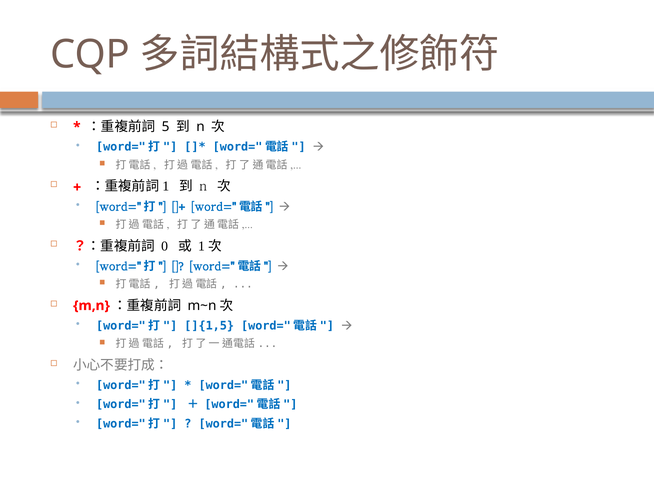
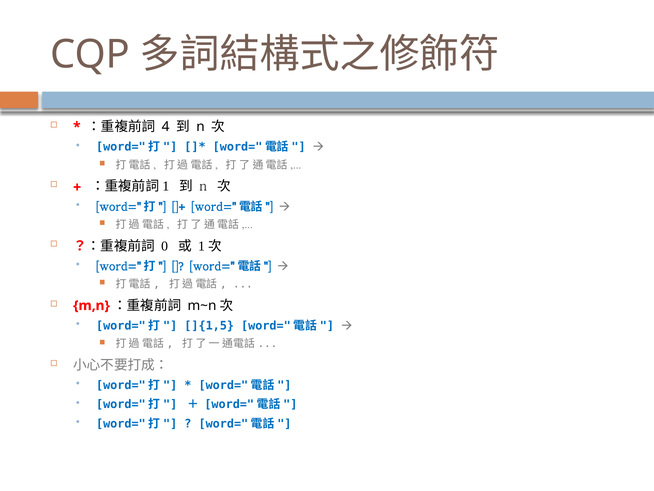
5: 5 -> 4 (166, 127)
